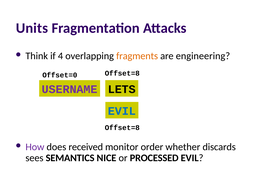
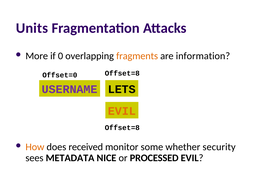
Think: Think -> More (37, 56)
4: 4 -> 0 (60, 56)
engineering: engineering -> information (203, 56)
EVIL colour: blue -> orange (122, 111)
How colour: purple -> orange (35, 147)
order: order -> some (152, 147)
discards: discards -> security (219, 147)
SEMANTICS: SEMANTICS -> METADATA (70, 158)
